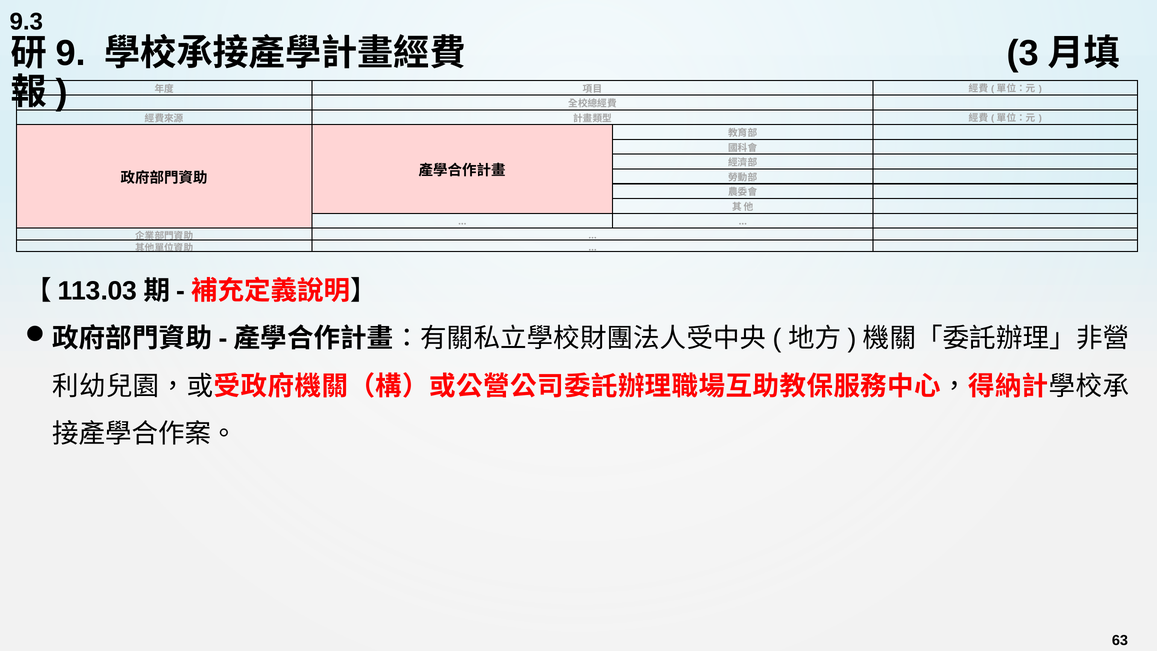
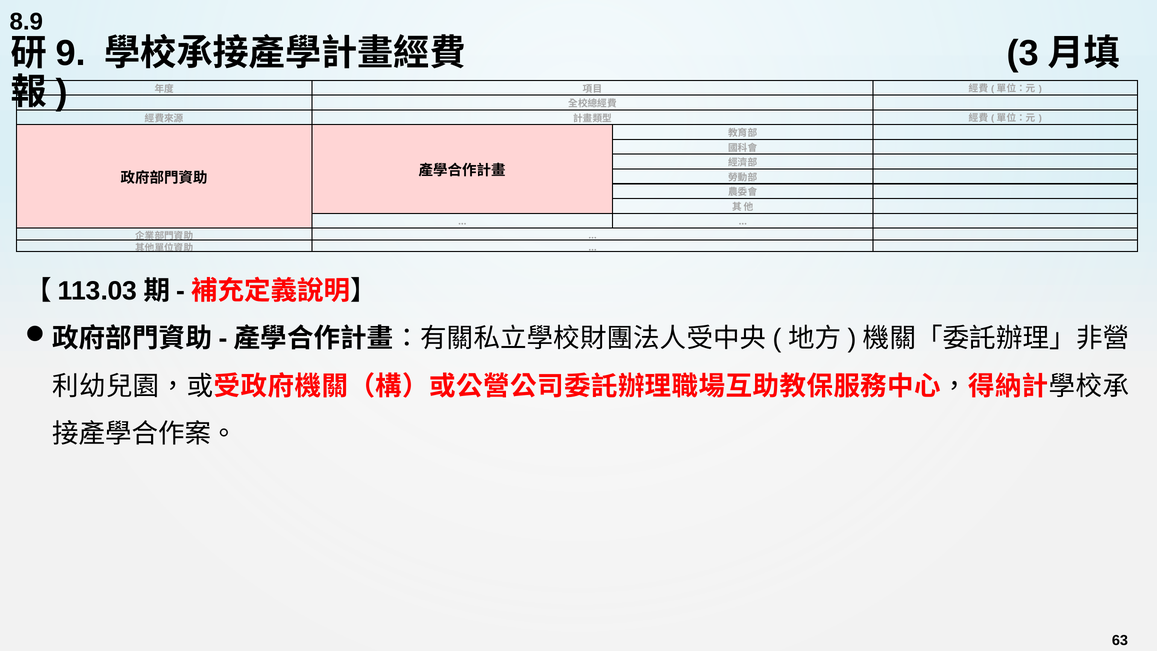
9.3: 9.3 -> 8.9 (26, 22)
